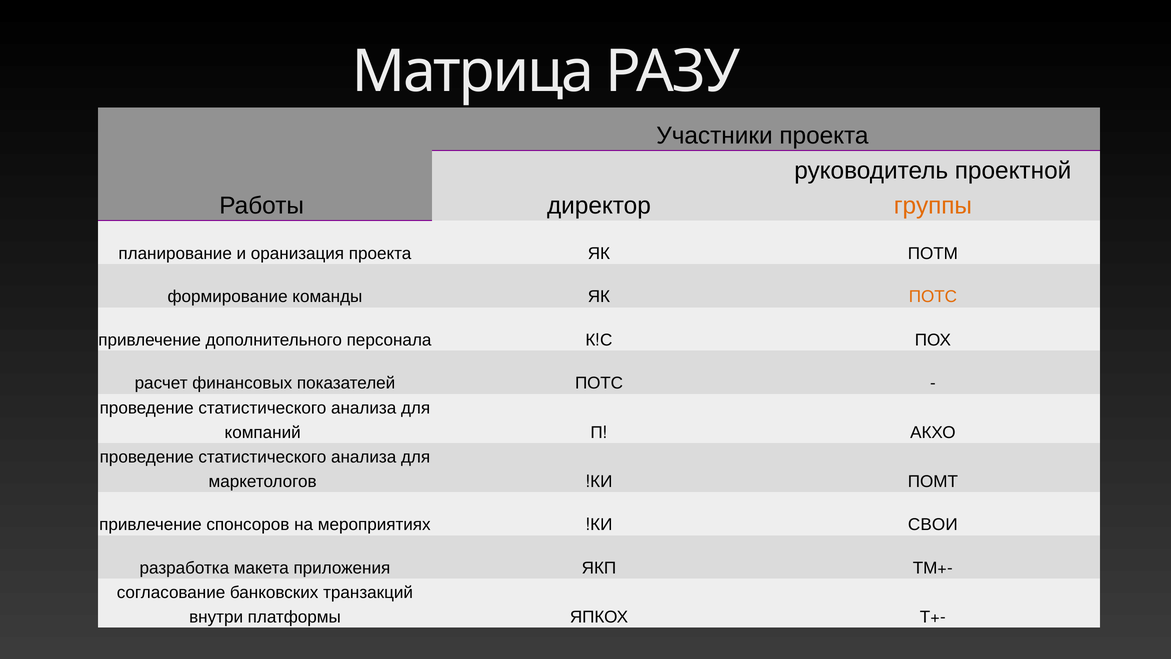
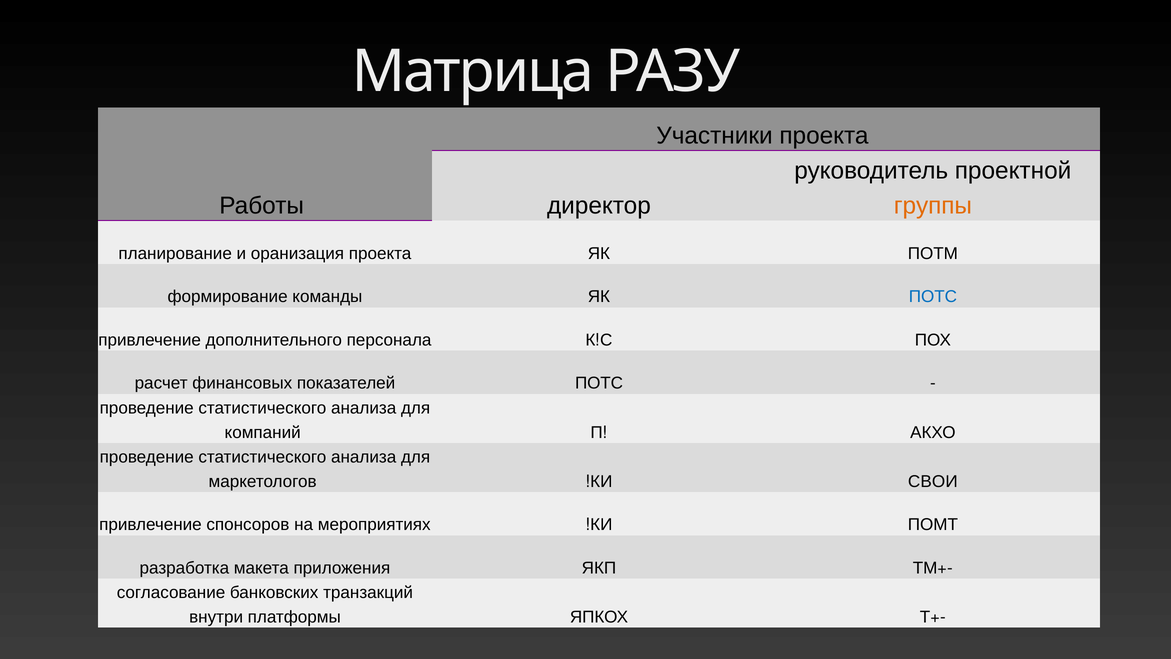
ПОТС colour: orange -> blue (933, 297)
ПОМТ: ПОМТ -> СВОИ (933, 481)
СВОИ: СВОИ -> ПОМТ (933, 525)
